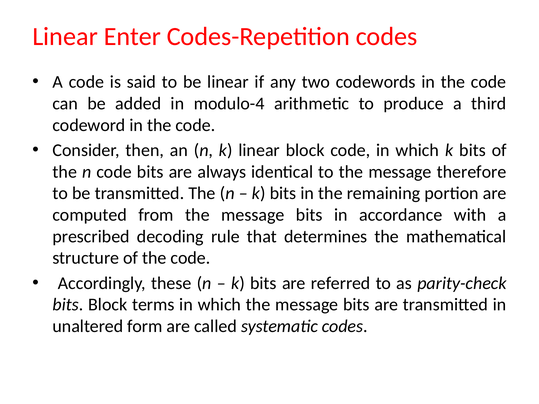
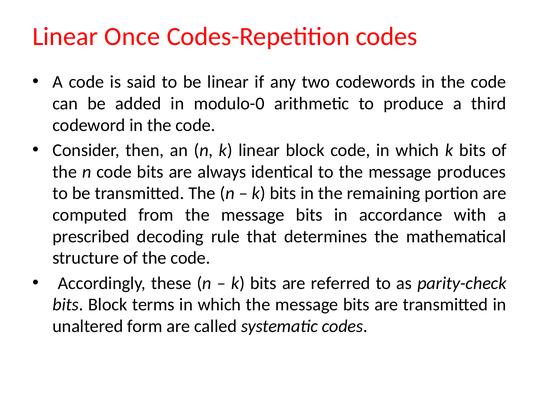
Enter: Enter -> Once (132, 36)
modulo-4: modulo-4 -> modulo-0 (229, 104)
therefore: therefore -> produces (471, 172)
